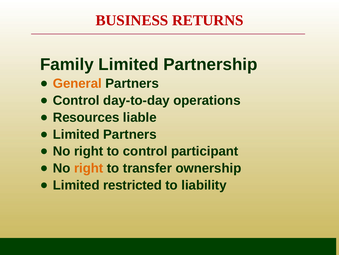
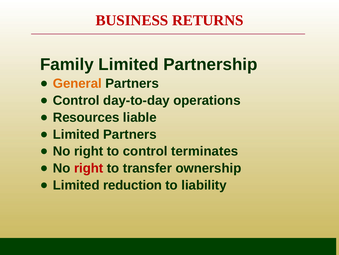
participant: participant -> terminates (205, 151)
right colour: orange -> red (89, 168)
restricted: restricted -> reduction (133, 185)
